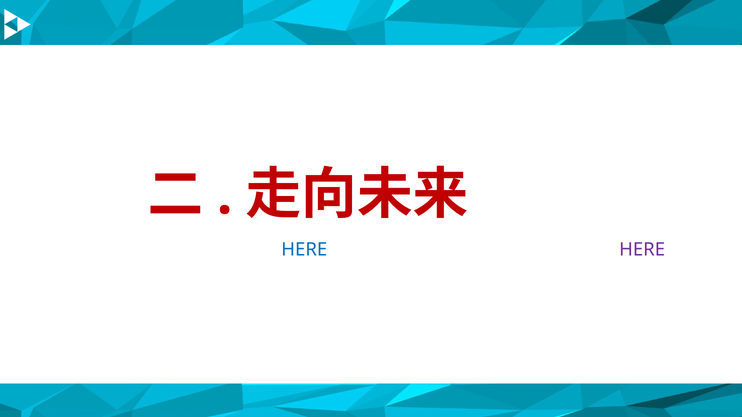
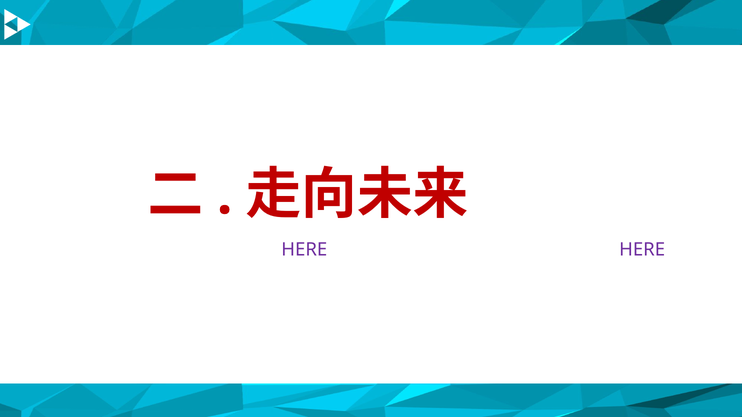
HERE colour: blue -> purple (304, 250)
